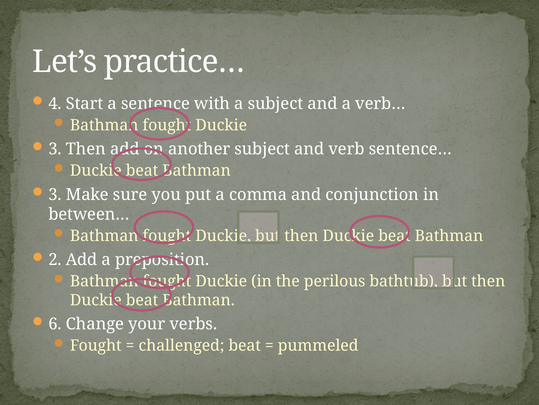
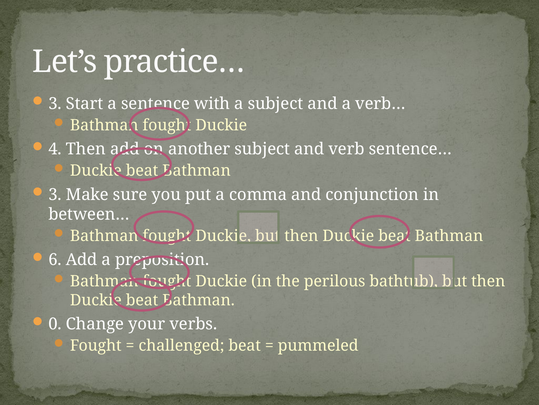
4: 4 -> 3 (55, 104)
3: 3 -> 4 (55, 149)
2: 2 -> 6 (55, 259)
6: 6 -> 0 (55, 324)
